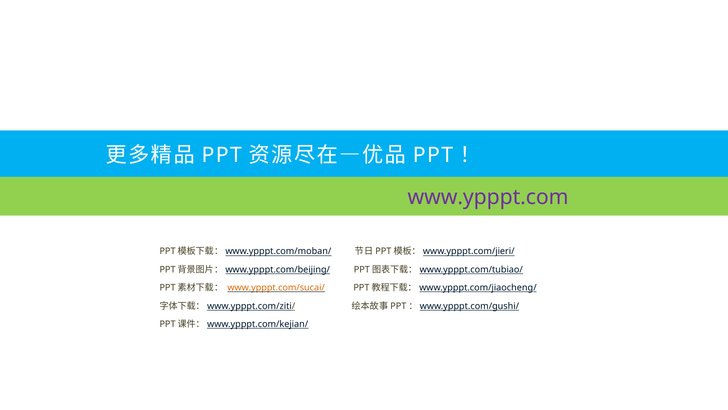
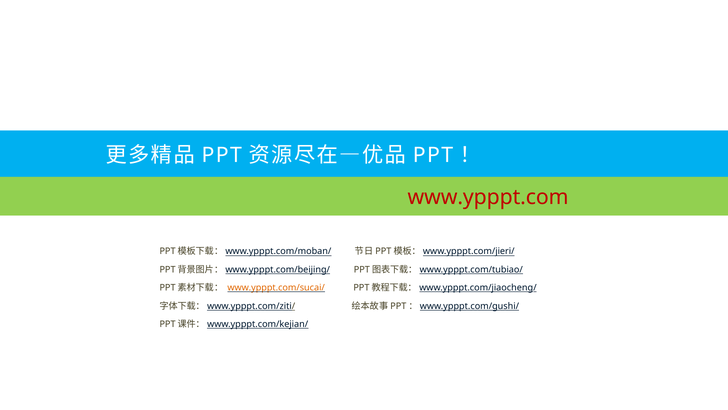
www.ypppt.com colour: purple -> red (488, 197)
